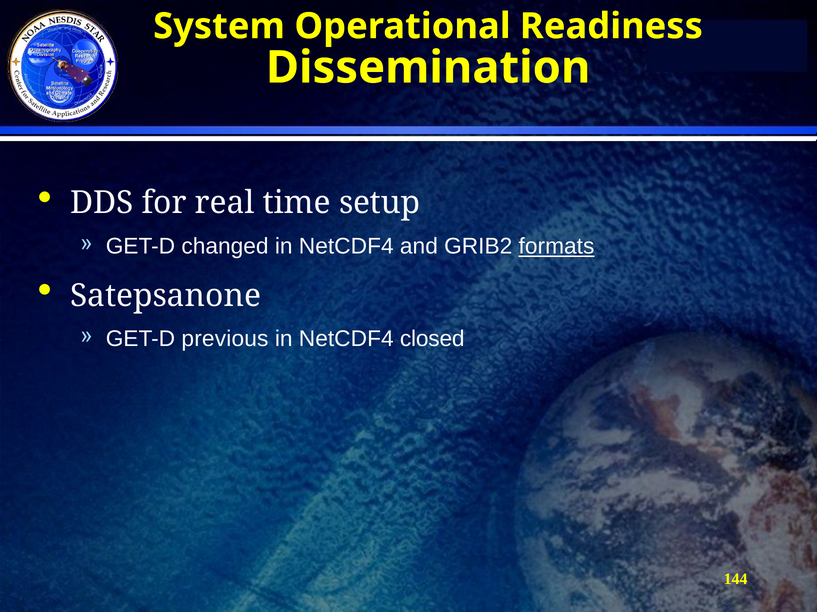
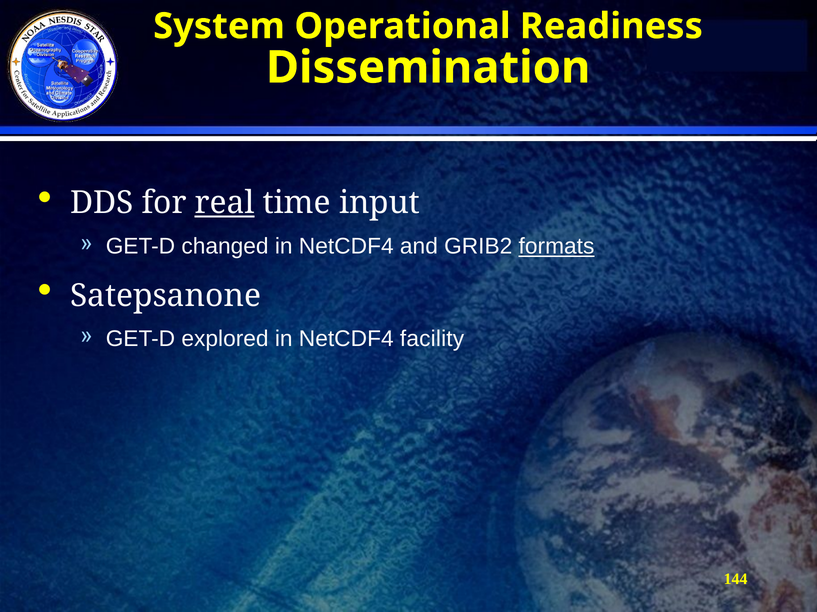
real underline: none -> present (225, 203)
setup: setup -> input (380, 203)
previous: previous -> explored (225, 339)
closed: closed -> facility (432, 339)
